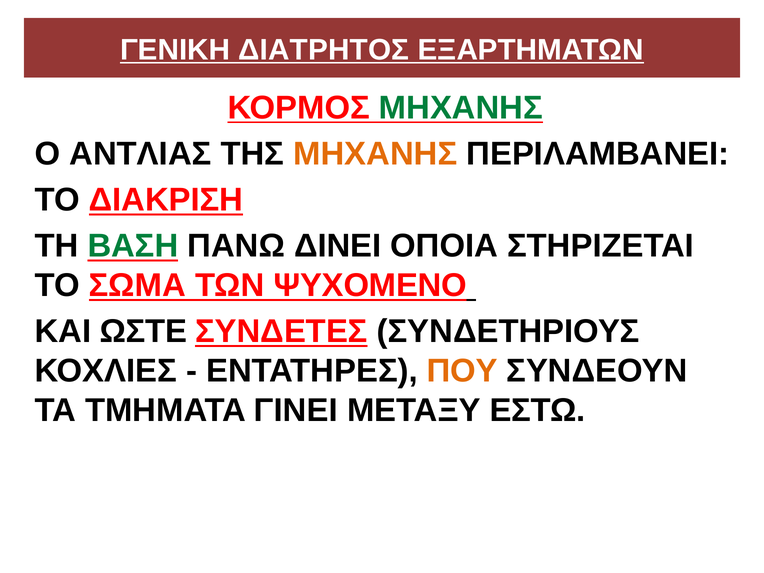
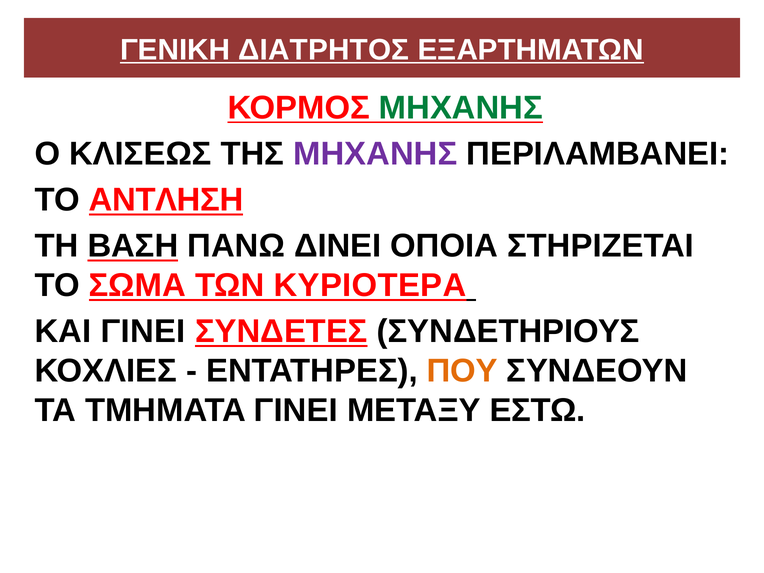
ΑΝΤΛΙΑΣ: ΑΝΤΛΙΑΣ -> ΚΛΙΣΕΩΣ (140, 154)
ΜΗΧΑΝΗΣ colour: orange -> purple (375, 154)
ΔΙΑΚΡΙΣΗ: ΔΙΑΚΡΙΣΗ -> ΑΝΤΛΗΣΗ (166, 200)
ΒΑΣΗ colour: green -> black (133, 246)
ΨΥΧΟΜΕΝΟ: ΨΥΧΟΜΕΝΟ -> ΚΥΡΙΟΤΕΡΑ (370, 286)
ΚΑΙ ΩΣΤΕ: ΩΣΤΕ -> ΓΙΝΕΙ (143, 332)
